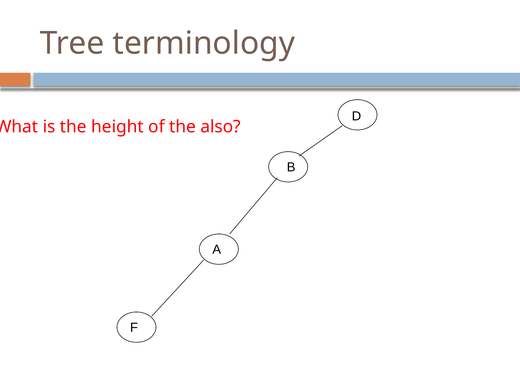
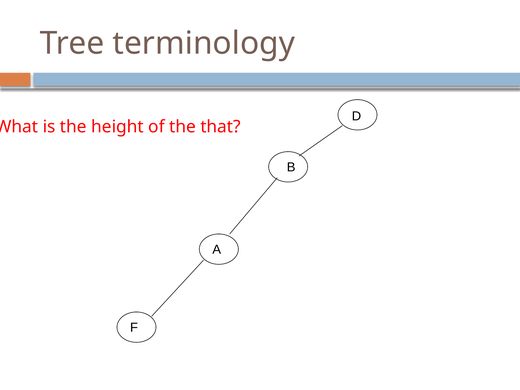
also: also -> that (221, 127)
